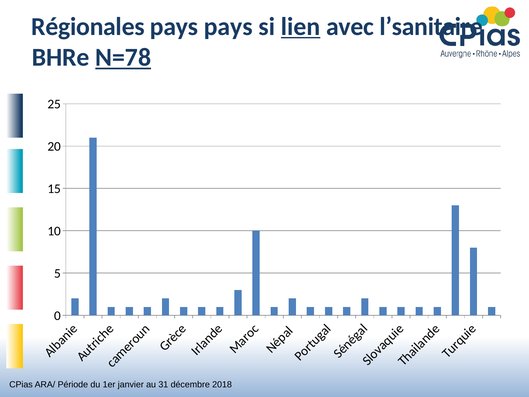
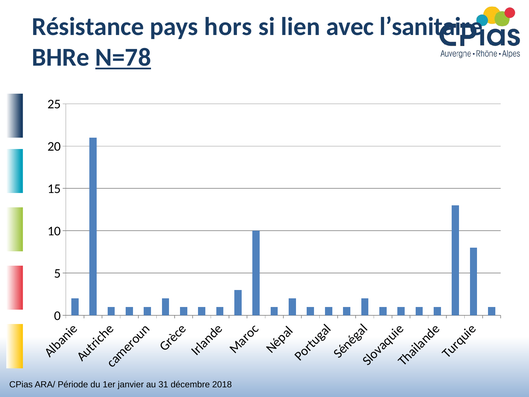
Régionales: Régionales -> Résistance (88, 27)
pays pays: pays -> hors (228, 27)
lien underline: present -> none (301, 27)
